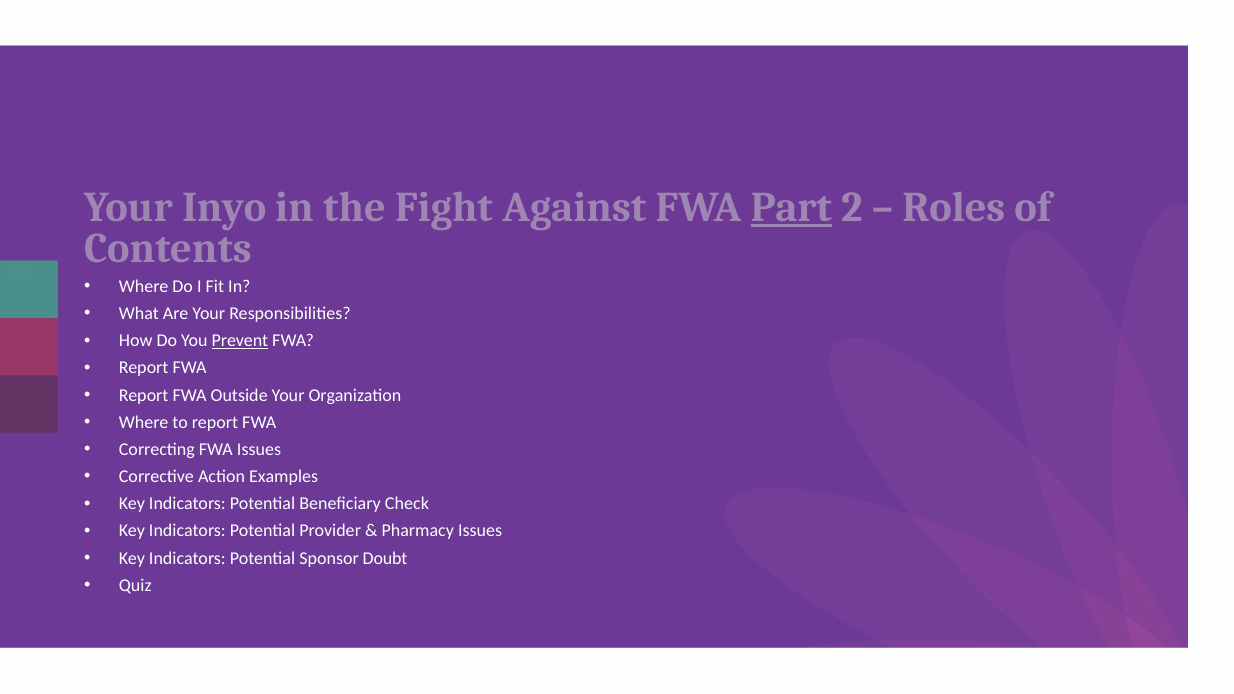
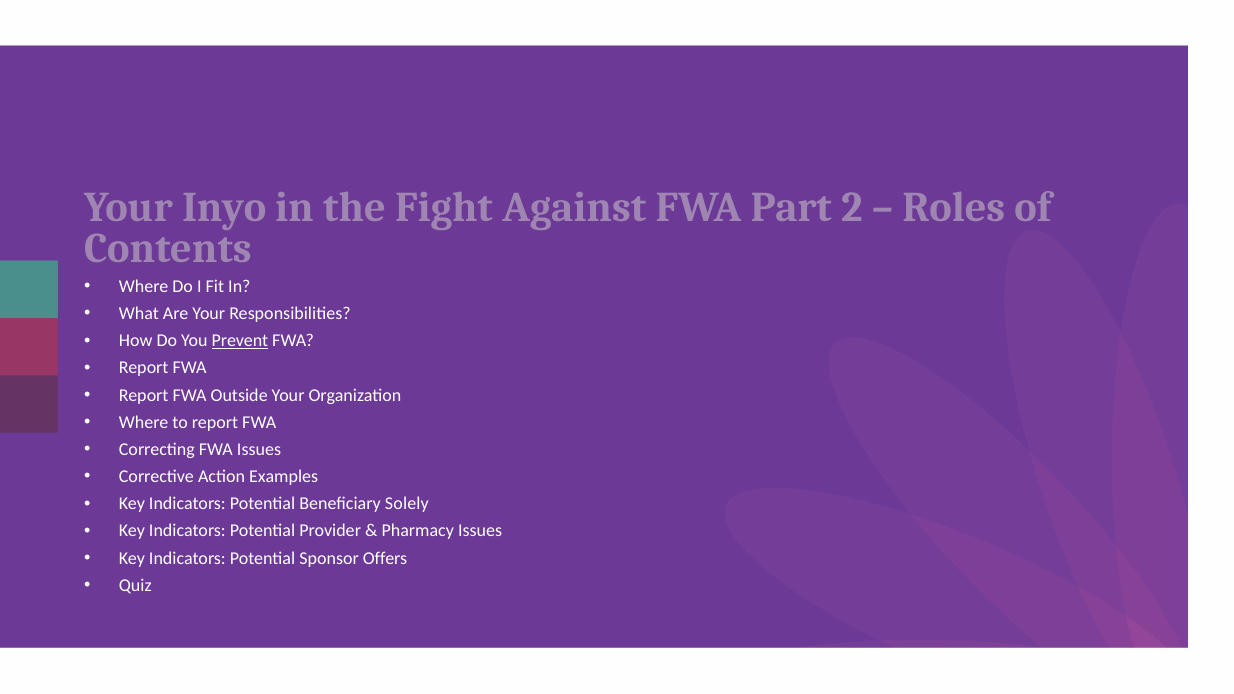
Part underline: present -> none (791, 207)
Check: Check -> Solely (407, 504)
Doubt: Doubt -> Offers (385, 558)
